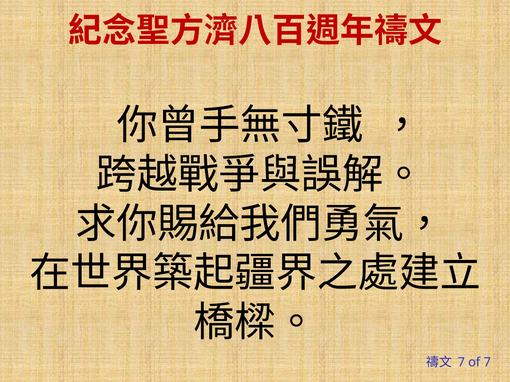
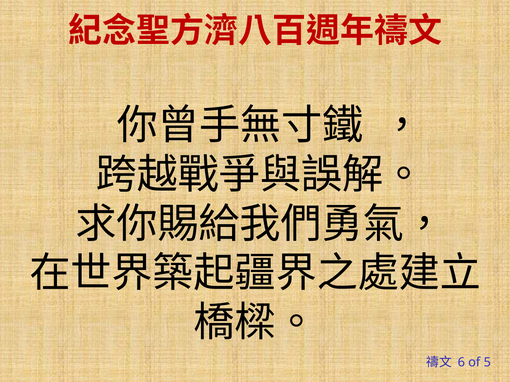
7: 7 -> 6 (461, 363)
of 7: 7 -> 5 (487, 363)
